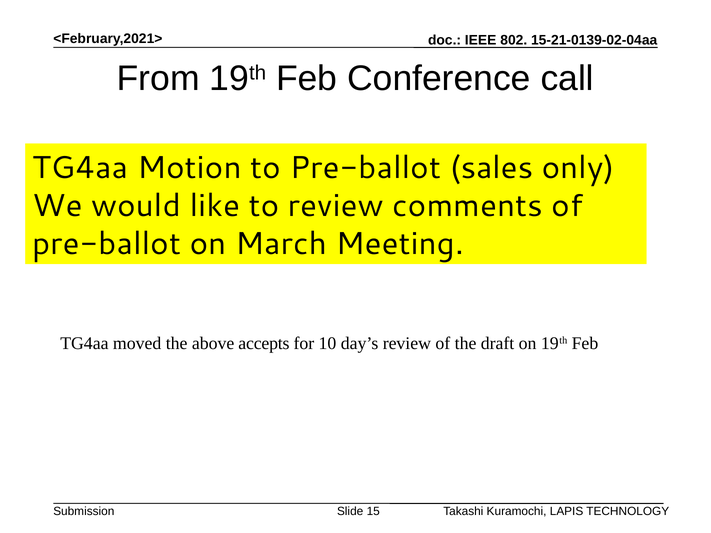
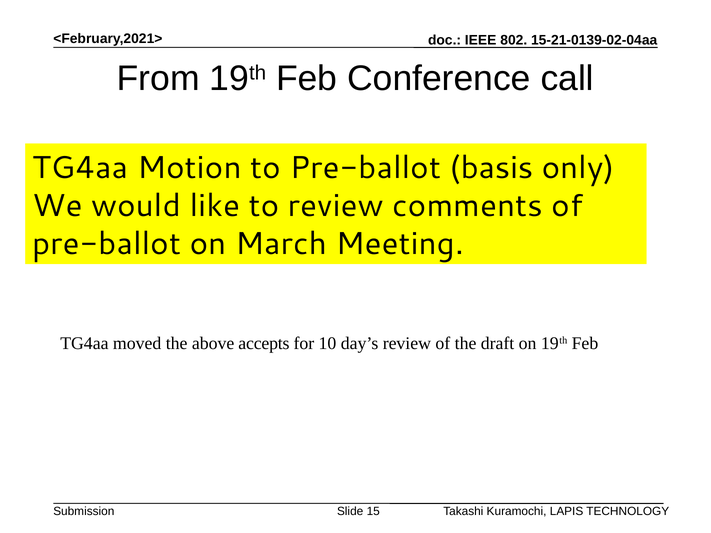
sales: sales -> basis (491, 168)
